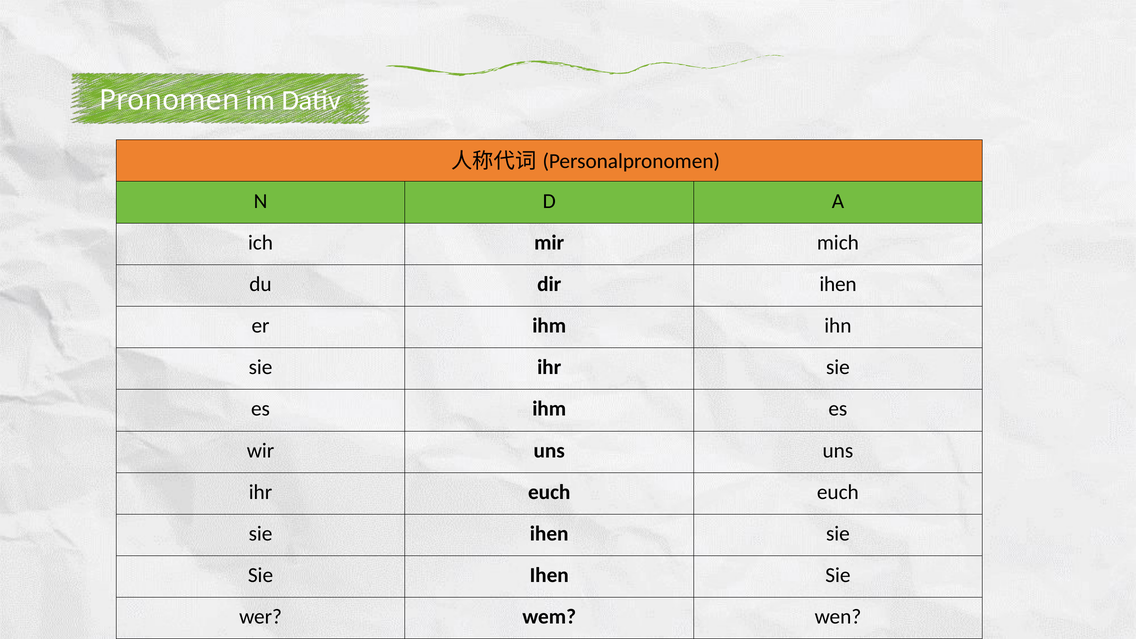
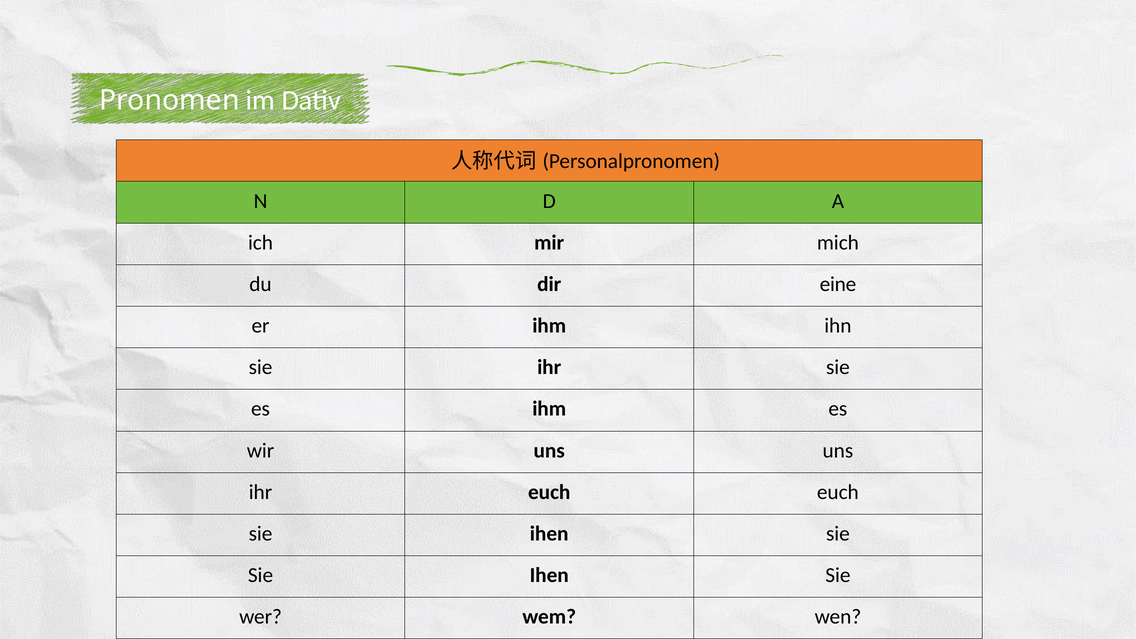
dir ihen: ihen -> eine (838, 284)
